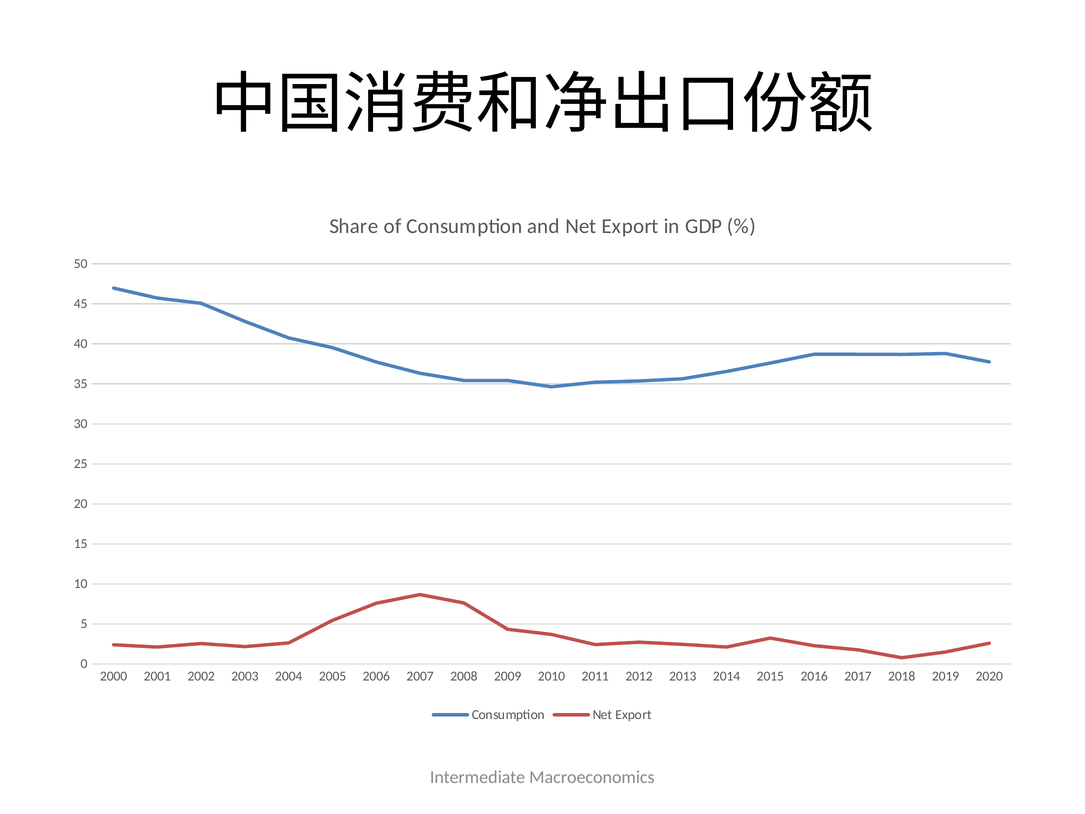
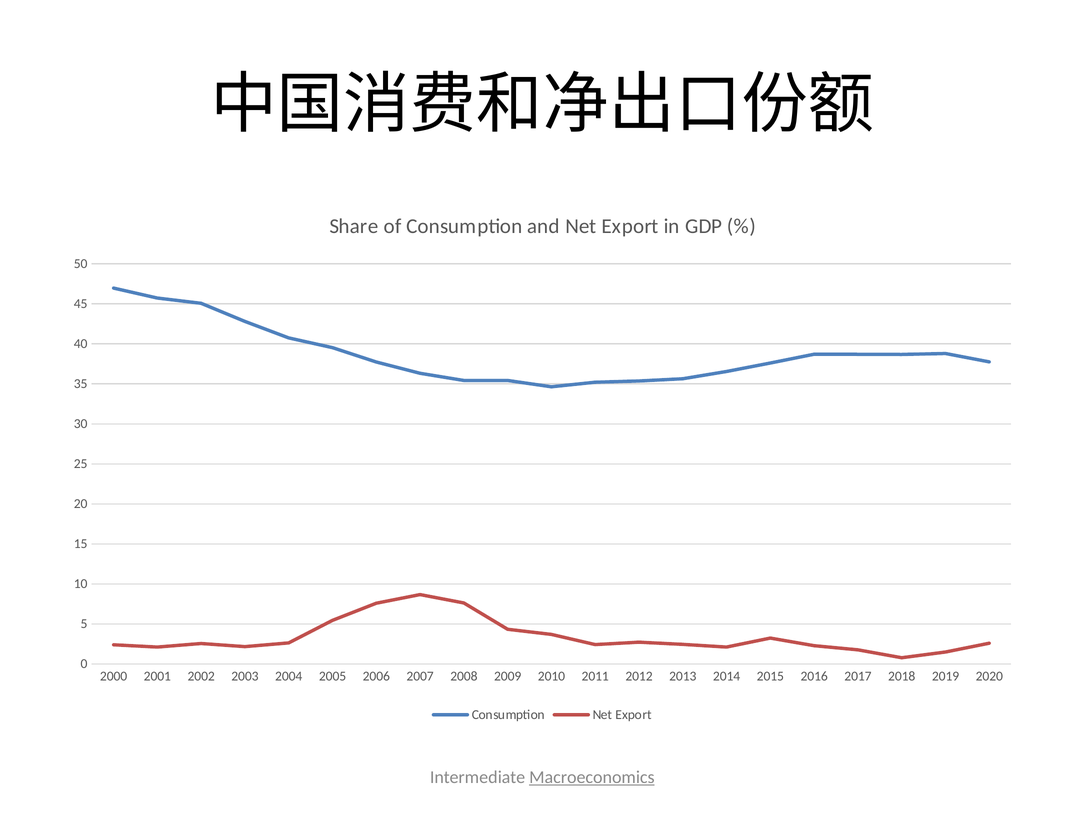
Macroeconomics underline: none -> present (592, 777)
